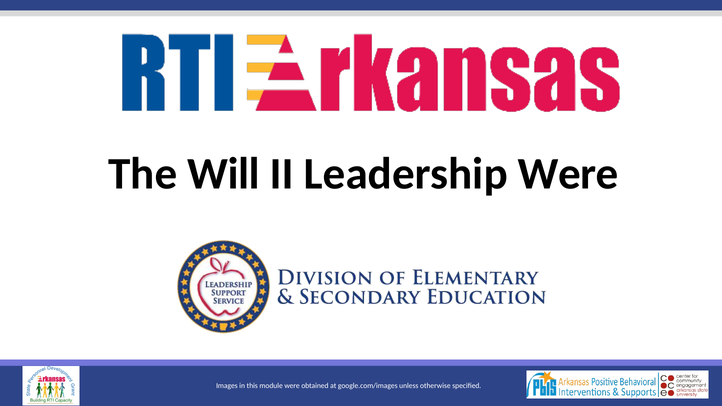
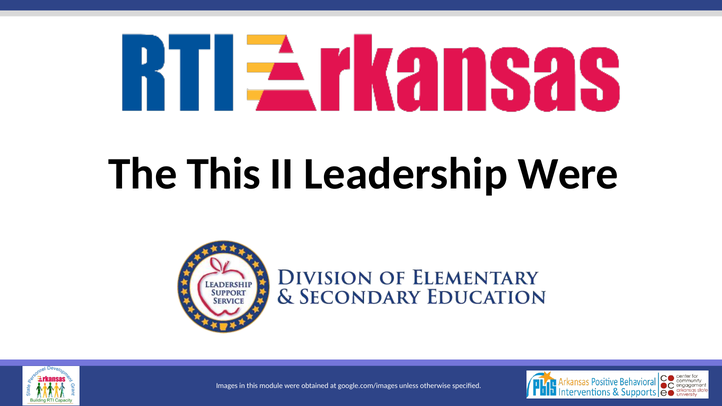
The Will: Will -> This (224, 174)
